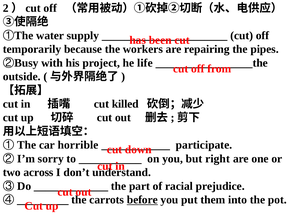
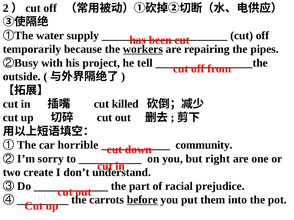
workers underline: none -> present (143, 49)
life: life -> tell (145, 63)
participate: participate -> community (204, 145)
across: across -> create (38, 173)
